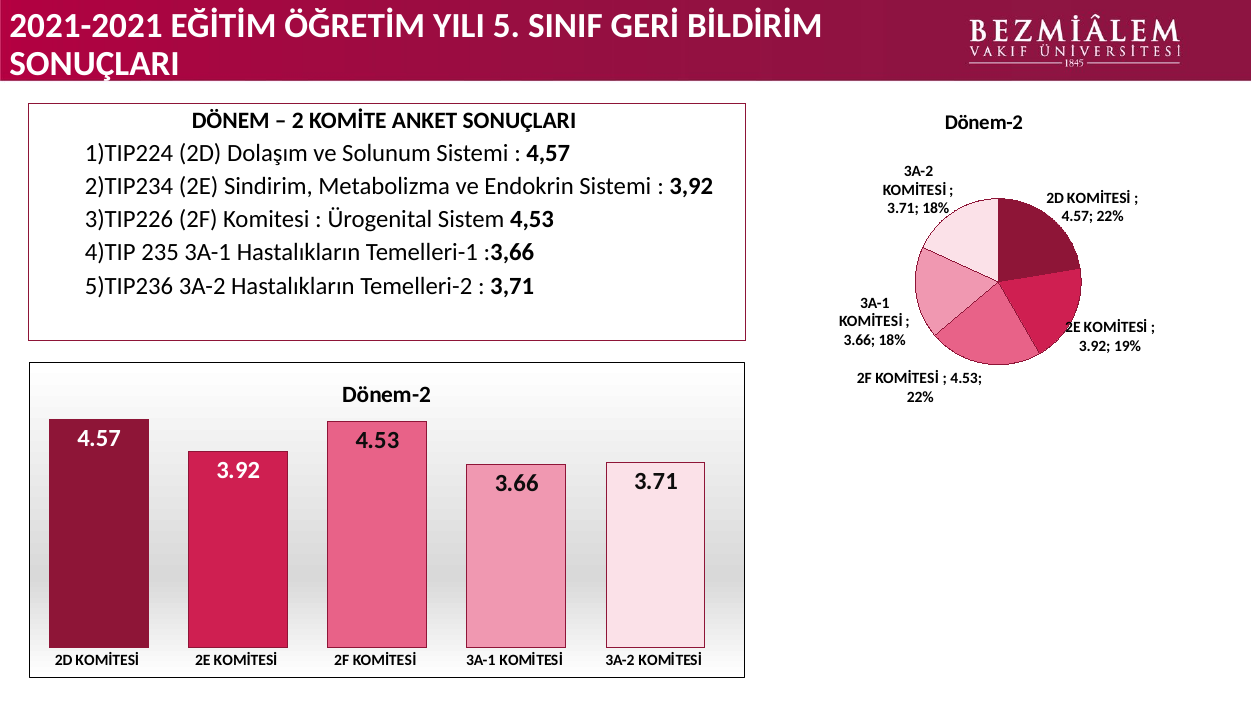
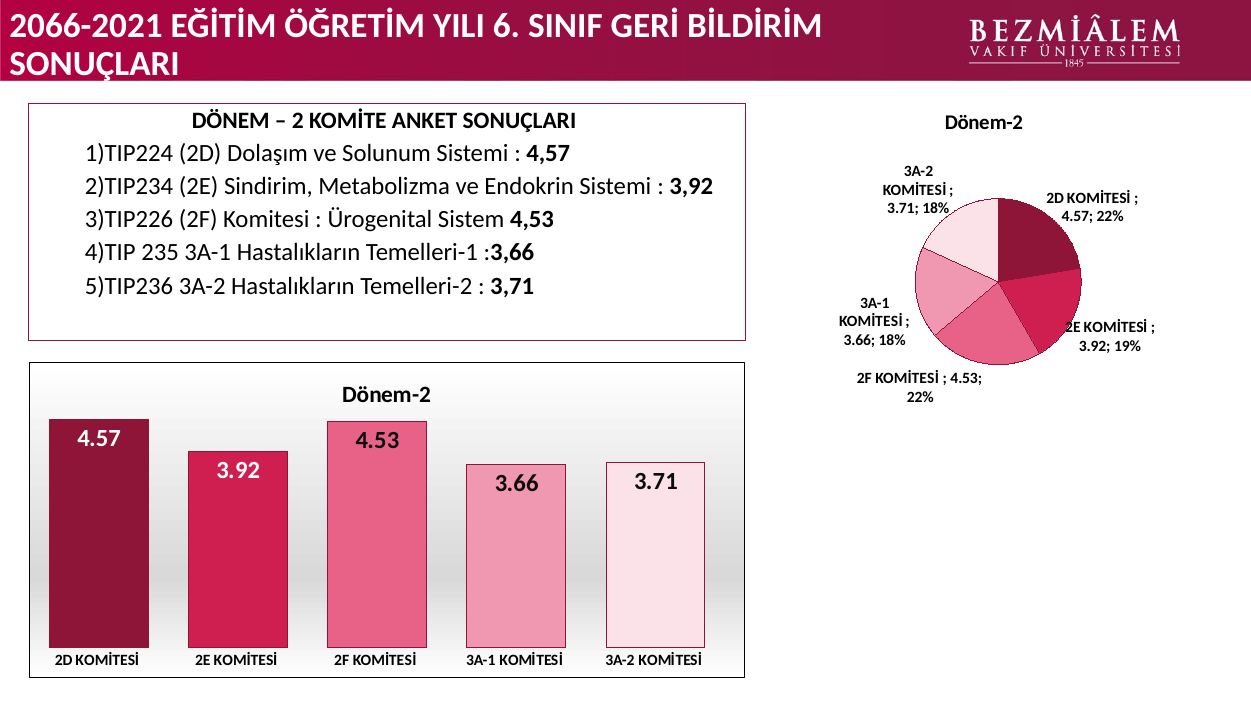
2021-2021: 2021-2021 -> 2066-2021 (86, 25)
5: 5 -> 6 (506, 25)
